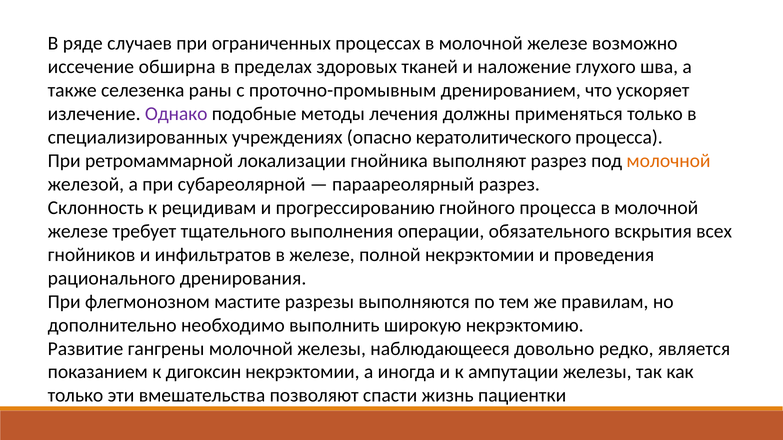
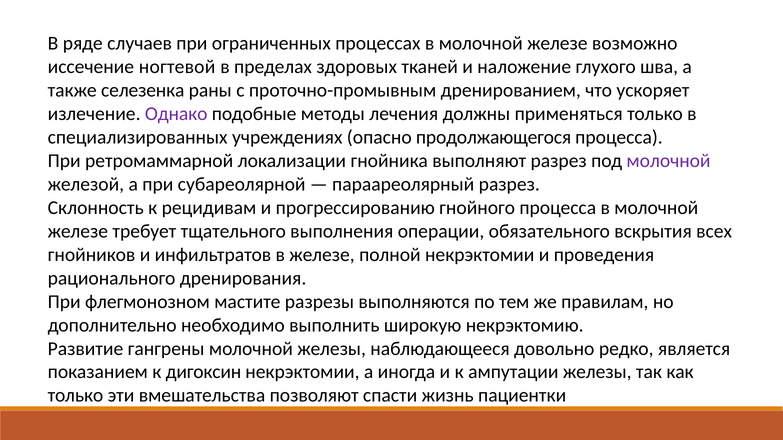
обширна: обширна -> ногтевой (177, 67)
кератолитического: кератолитического -> продолжающегося (494, 138)
молочной colour: orange -> purple (669, 161)
